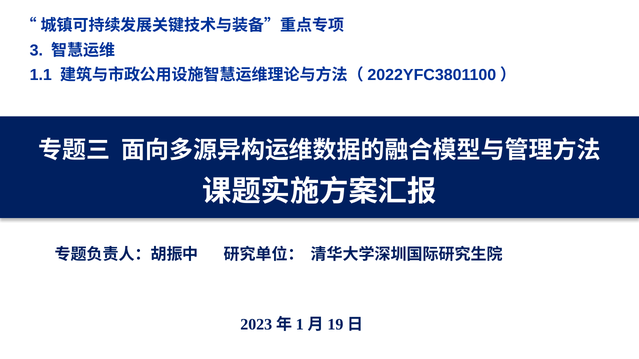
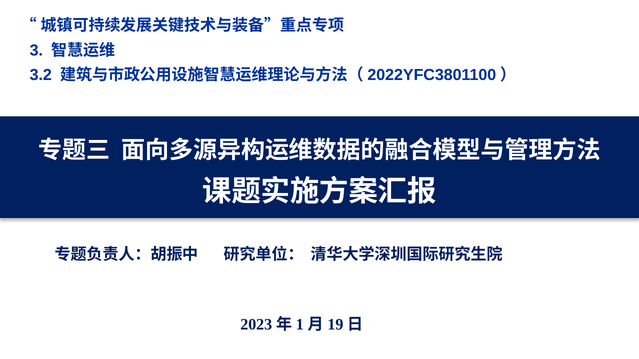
1.1: 1.1 -> 3.2 (41, 75)
